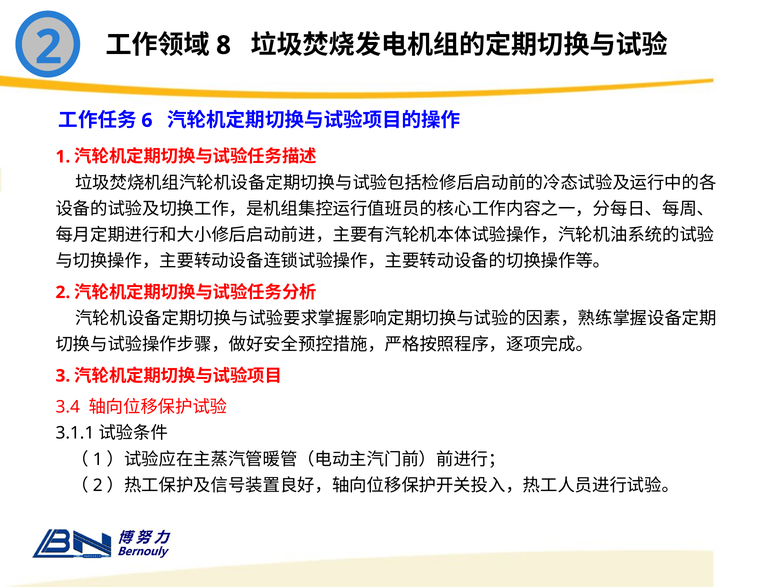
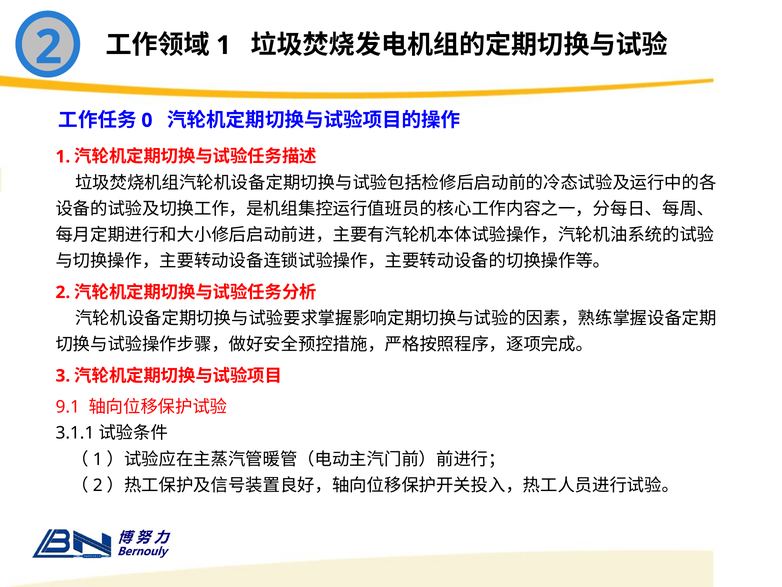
8: 8 -> 1 (224, 45)
6: 6 -> 0 (147, 120)
3.4: 3.4 -> 9.1 (68, 407)
